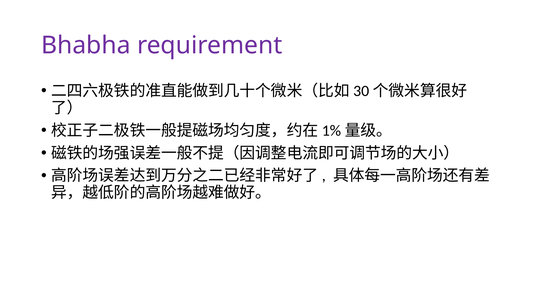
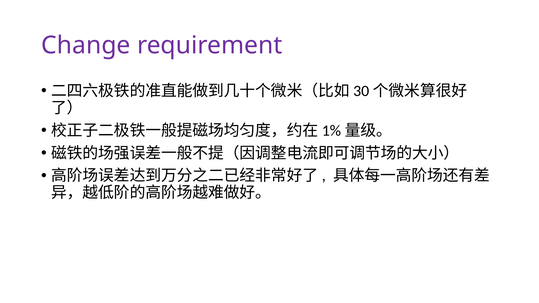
Bhabha: Bhabha -> Change (86, 45)
